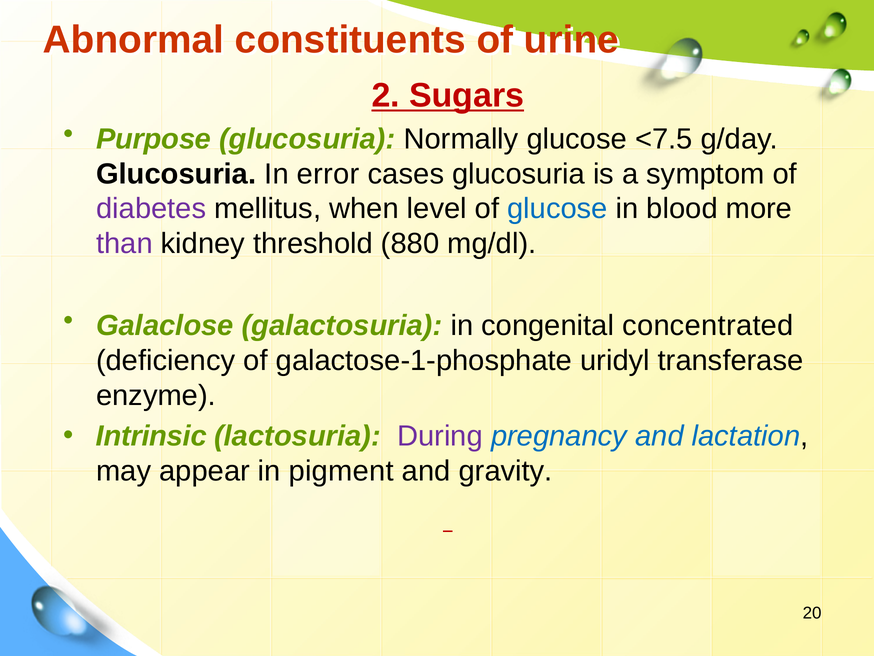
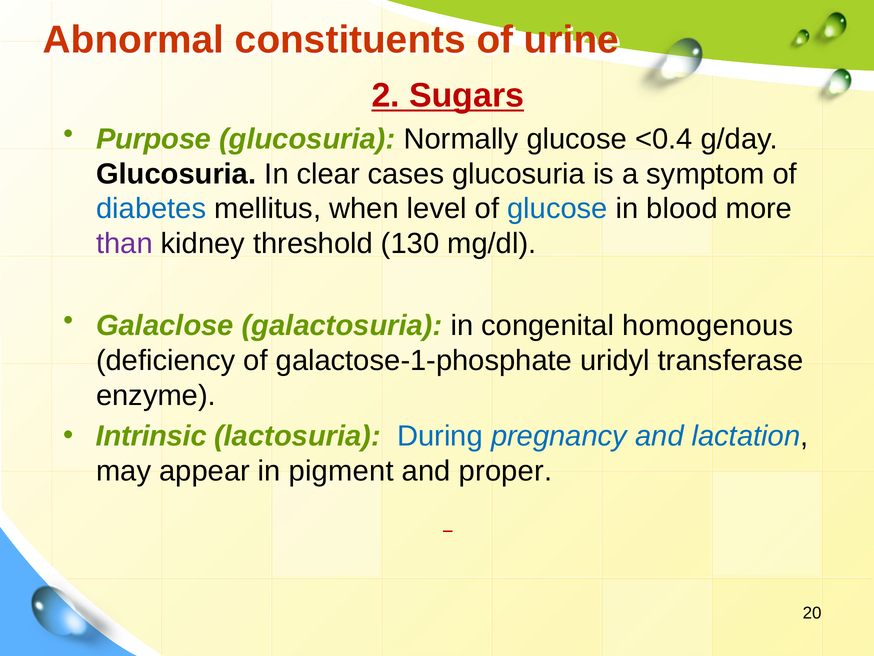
<7.5: <7.5 -> <0.4 (664, 139)
error: error -> clear (328, 174)
diabetes colour: purple -> blue (151, 209)
880: 880 -> 130 (410, 244)
concentrated: concentrated -> homogenous (708, 325)
During colour: purple -> blue (440, 436)
gravity: gravity -> proper (506, 471)
